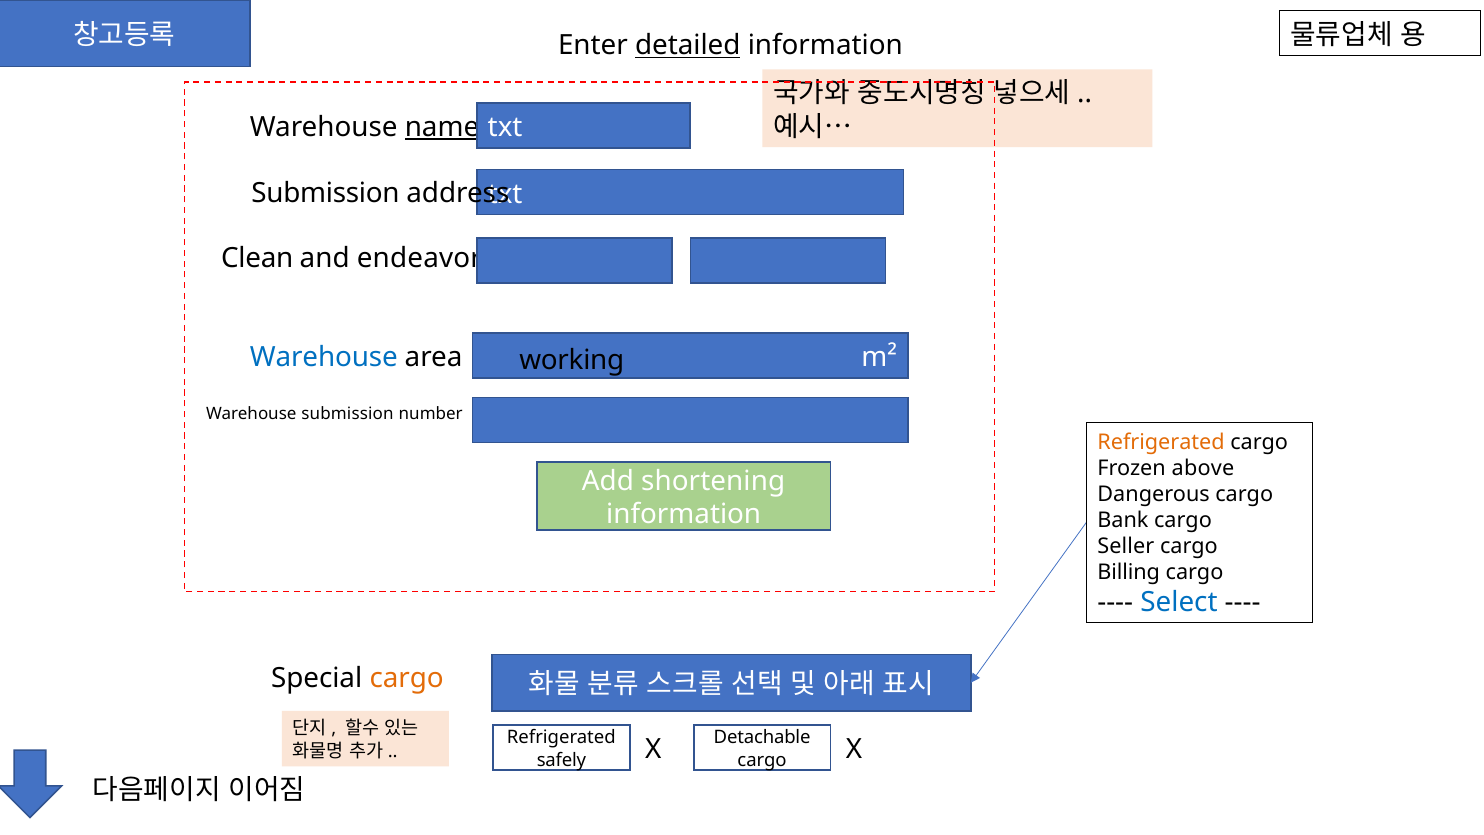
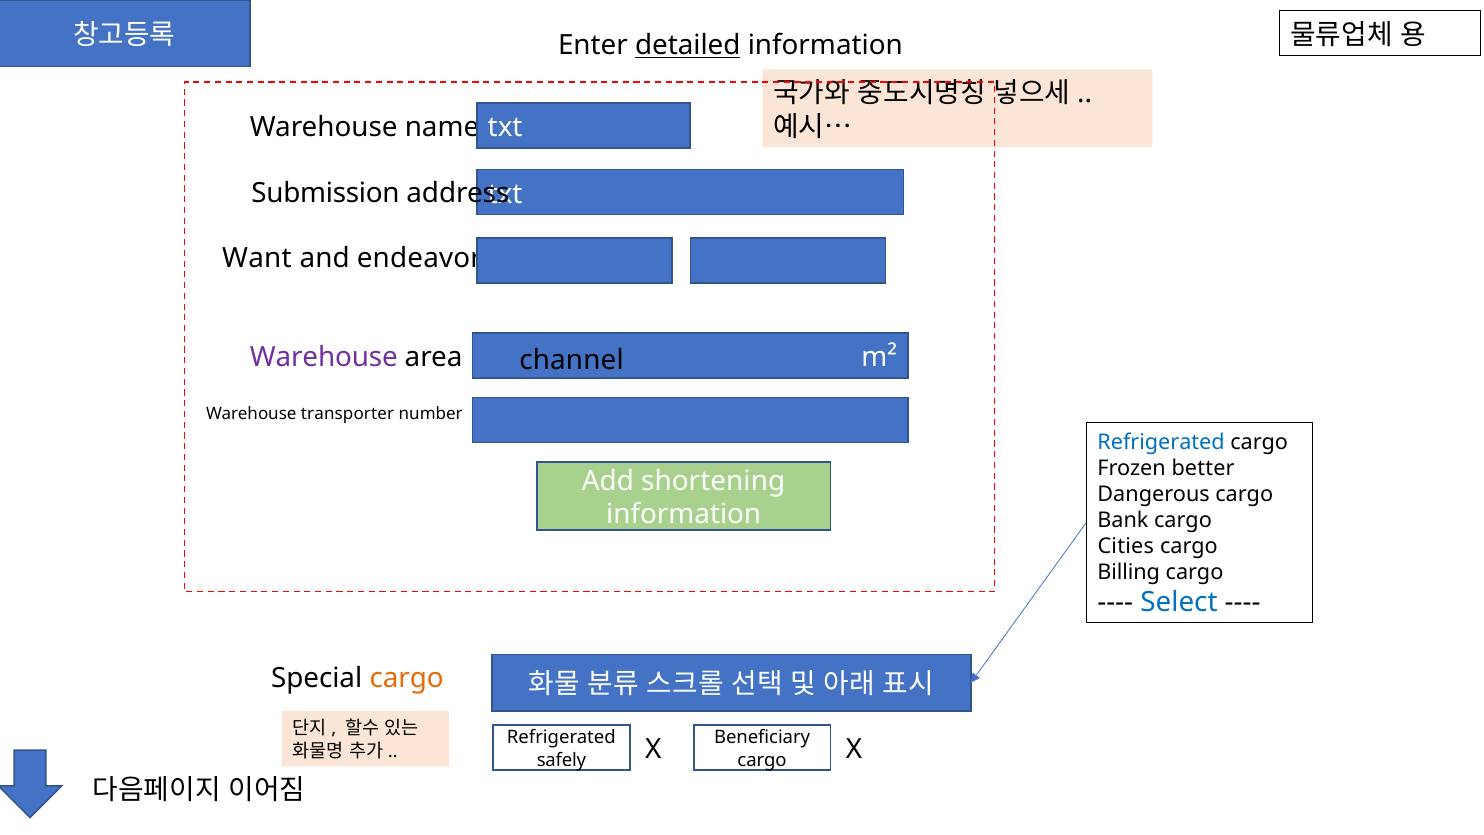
name underline: present -> none (442, 127)
Clean: Clean -> Want (257, 258)
Warehouse colour: blue -> purple (324, 357)
working: working -> channel (572, 360)
Warehouse submission: submission -> transporter (348, 414)
Refrigerated colour: orange -> blue (1161, 442)
above: above -> better (1203, 468)
Seller: Seller -> Cities (1126, 546)
Detachable: Detachable -> Beneficiary (762, 738)
